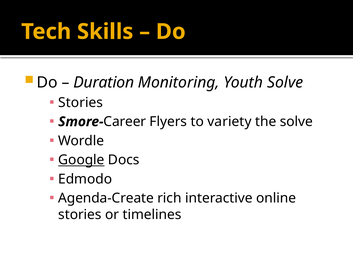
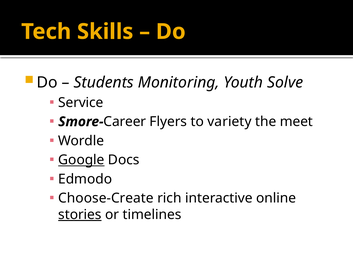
Duration: Duration -> Students (104, 83)
Stories: Stories -> Service (81, 103)
the solve: solve -> meet (296, 122)
Agenda-Create: Agenda-Create -> Choose-Create (106, 199)
stories underline: none -> present (80, 215)
